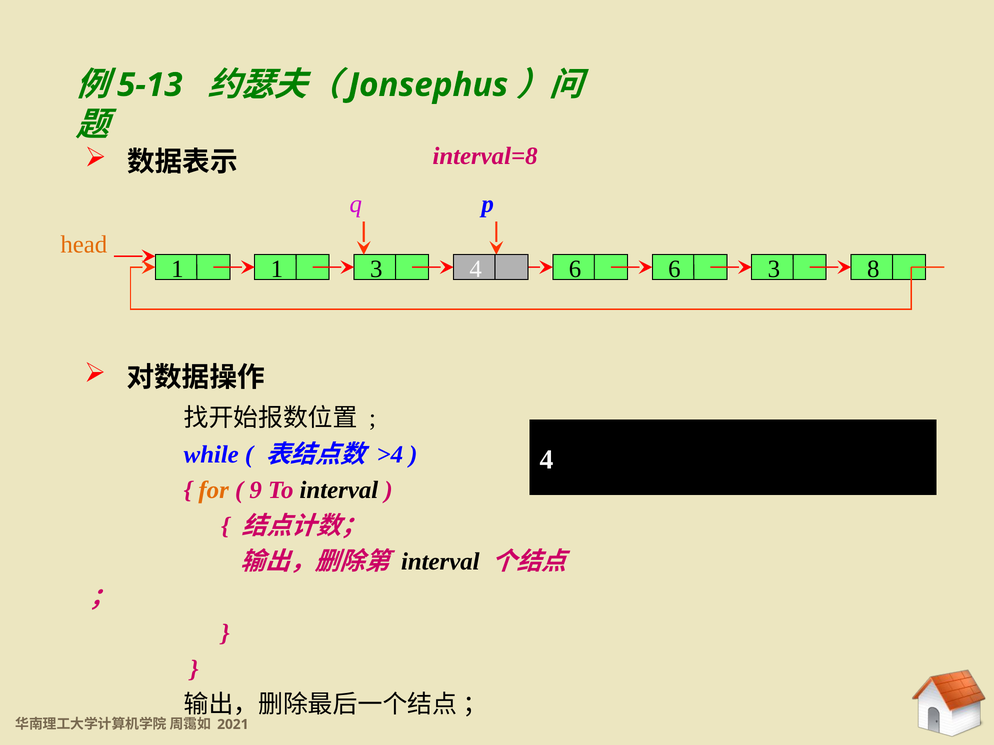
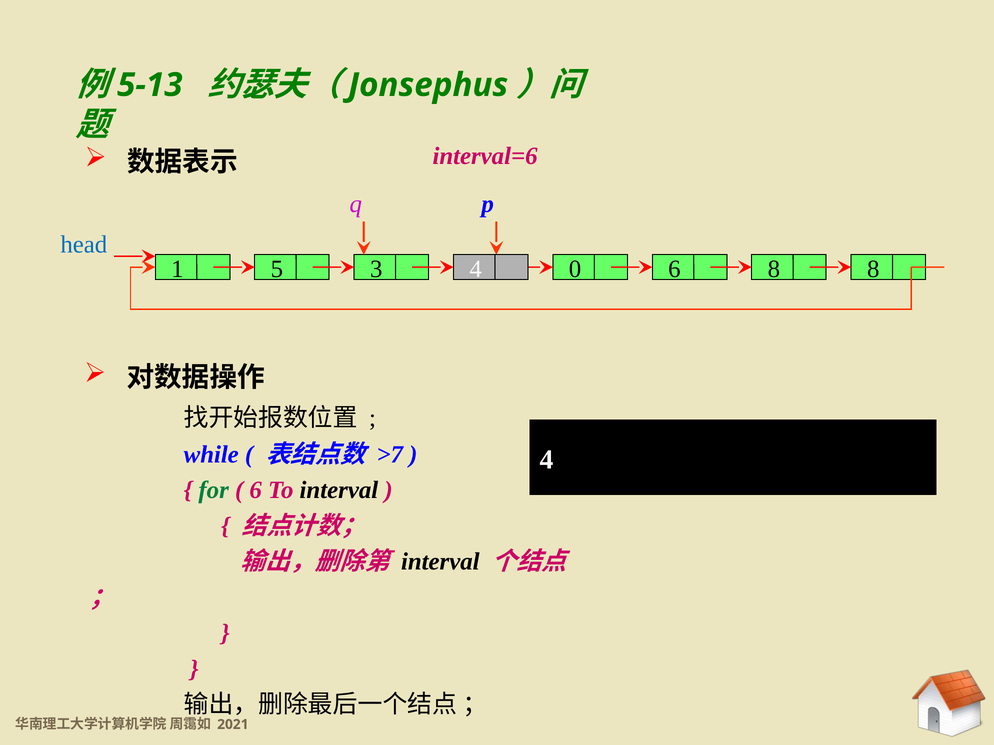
interval=8: interval=8 -> interval=6 (485, 156)
head colour: orange -> blue (84, 245)
1: 1 -> 5 (277, 269)
3 6: 6 -> 0 (575, 269)
3: 3 -> 8 (774, 269)
>4: >4 -> >7 (390, 455)
for colour: orange -> green (214, 490)
9: 9 -> 6 (256, 490)
